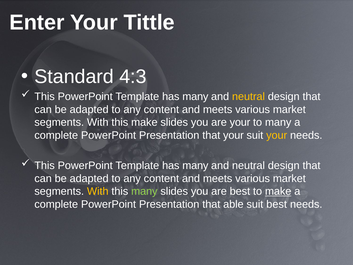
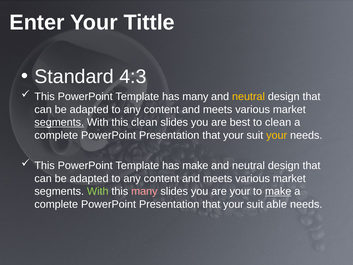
segments underline: none -> present (59, 122)
this make: make -> clean (144, 122)
are your: your -> best (240, 122)
to many: many -> clean (278, 122)
many: many -> make (195, 165)
With colour: yellow -> light green (98, 191)
many colour: light green -> pink (144, 191)
are best: best -> your (240, 191)
able: able -> your (233, 204)
suit best: best -> able (277, 204)
